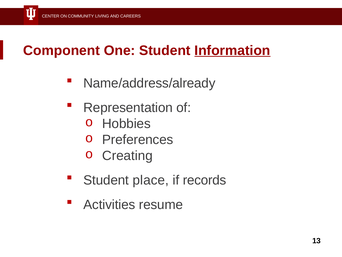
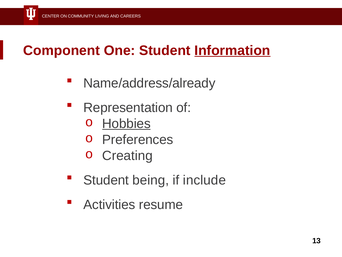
Hobbies underline: none -> present (126, 123)
place: place -> being (151, 180)
records: records -> include (204, 180)
